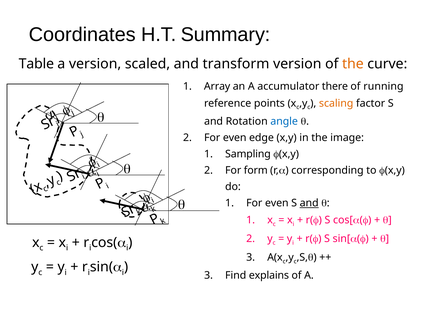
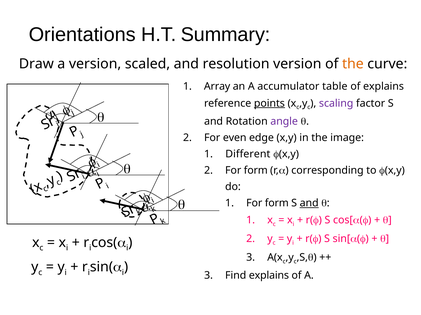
Coordinates: Coordinates -> Orientations (82, 35)
Table: Table -> Draw (36, 64)
transform: transform -> resolution (236, 64)
there: there -> table (335, 87)
of running: running -> explains (384, 87)
points underline: none -> present (269, 103)
scaling colour: orange -> purple (336, 103)
angle colour: blue -> purple (284, 122)
Sampling: Sampling -> Different (248, 154)
even: even -> form (277, 204)
